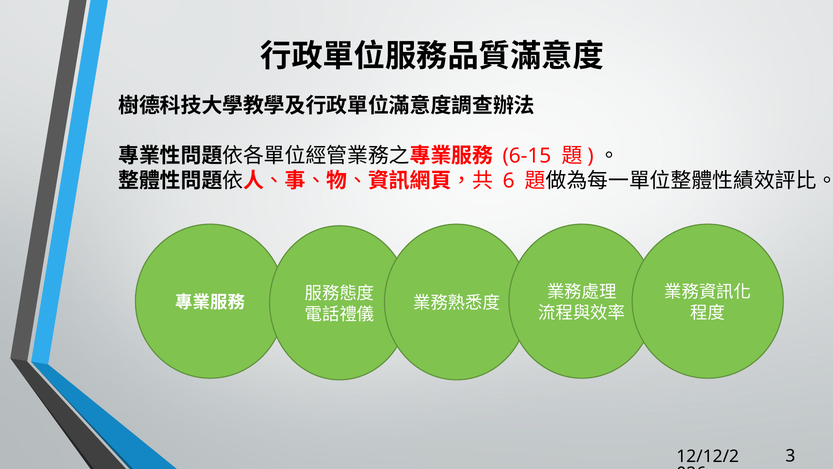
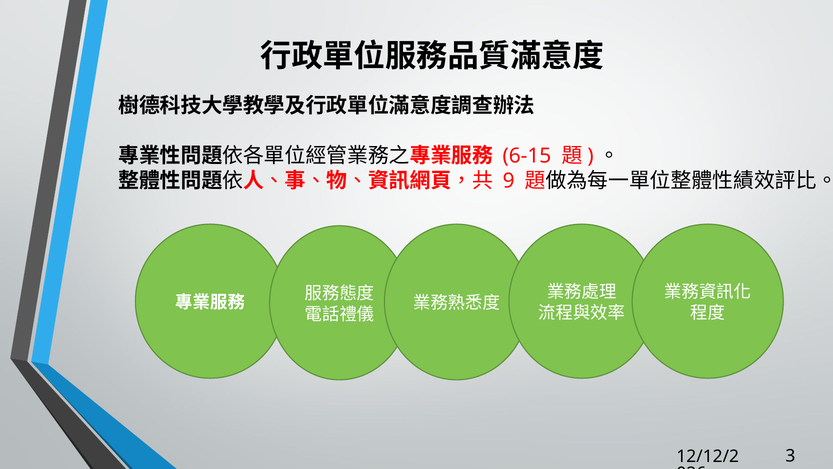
6: 6 -> 9 (509, 181)
